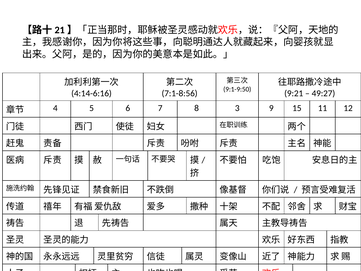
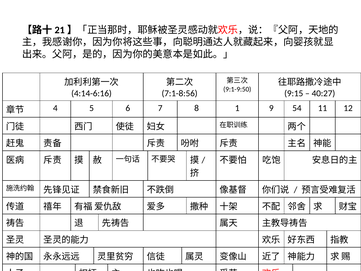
9:21: 9:21 -> 9:15 (294, 93)
49:27: 49:27 -> 40:27 (323, 93)
3: 3 -> 1 (237, 108)
15: 15 -> 54 (297, 108)
